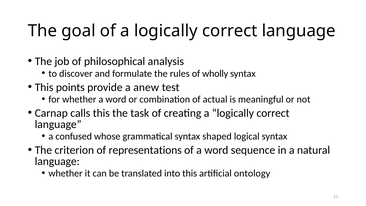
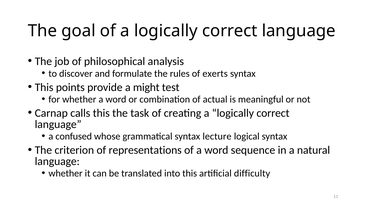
wholly: wholly -> exerts (215, 73)
anew: anew -> might (146, 87)
shaped: shaped -> lecture (217, 136)
ontology: ontology -> difficulty (252, 173)
